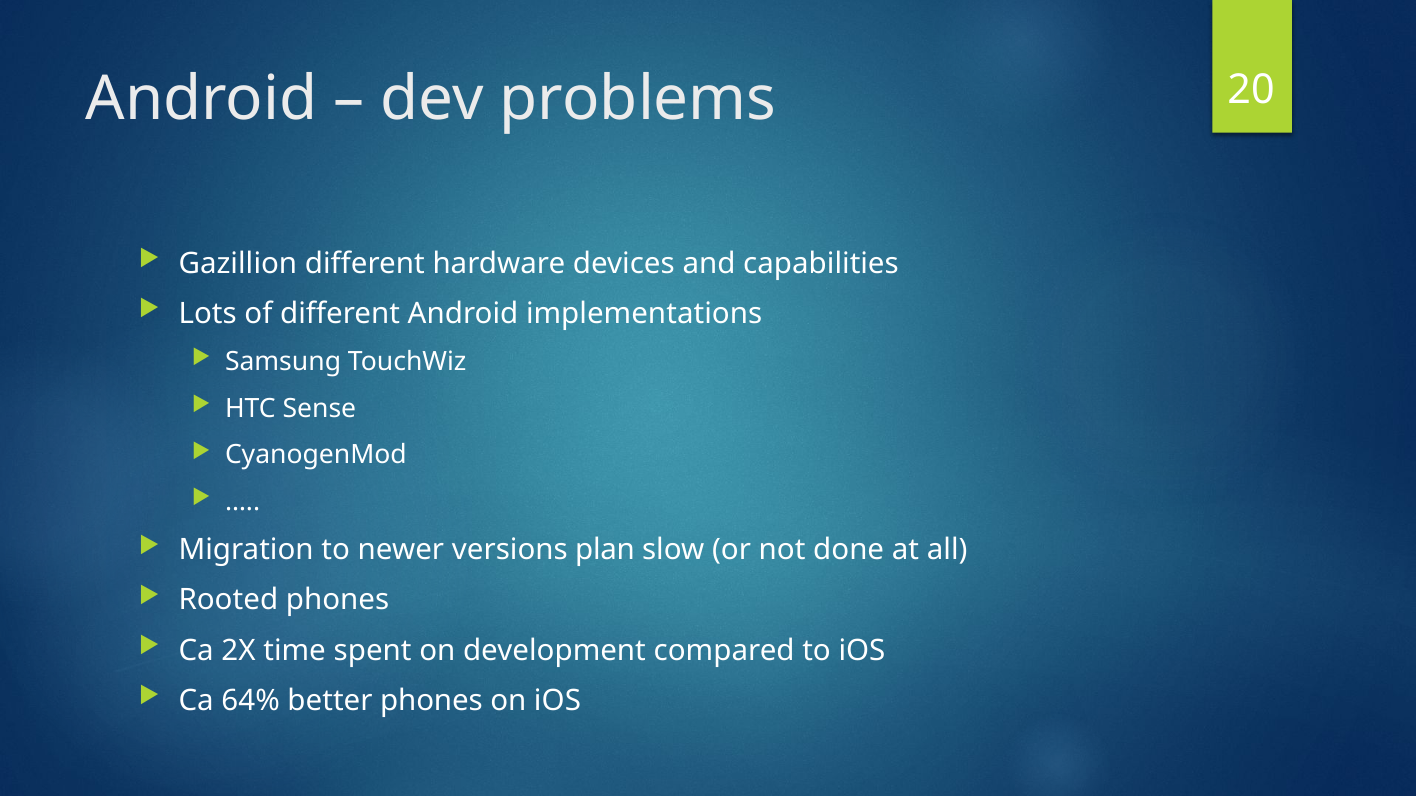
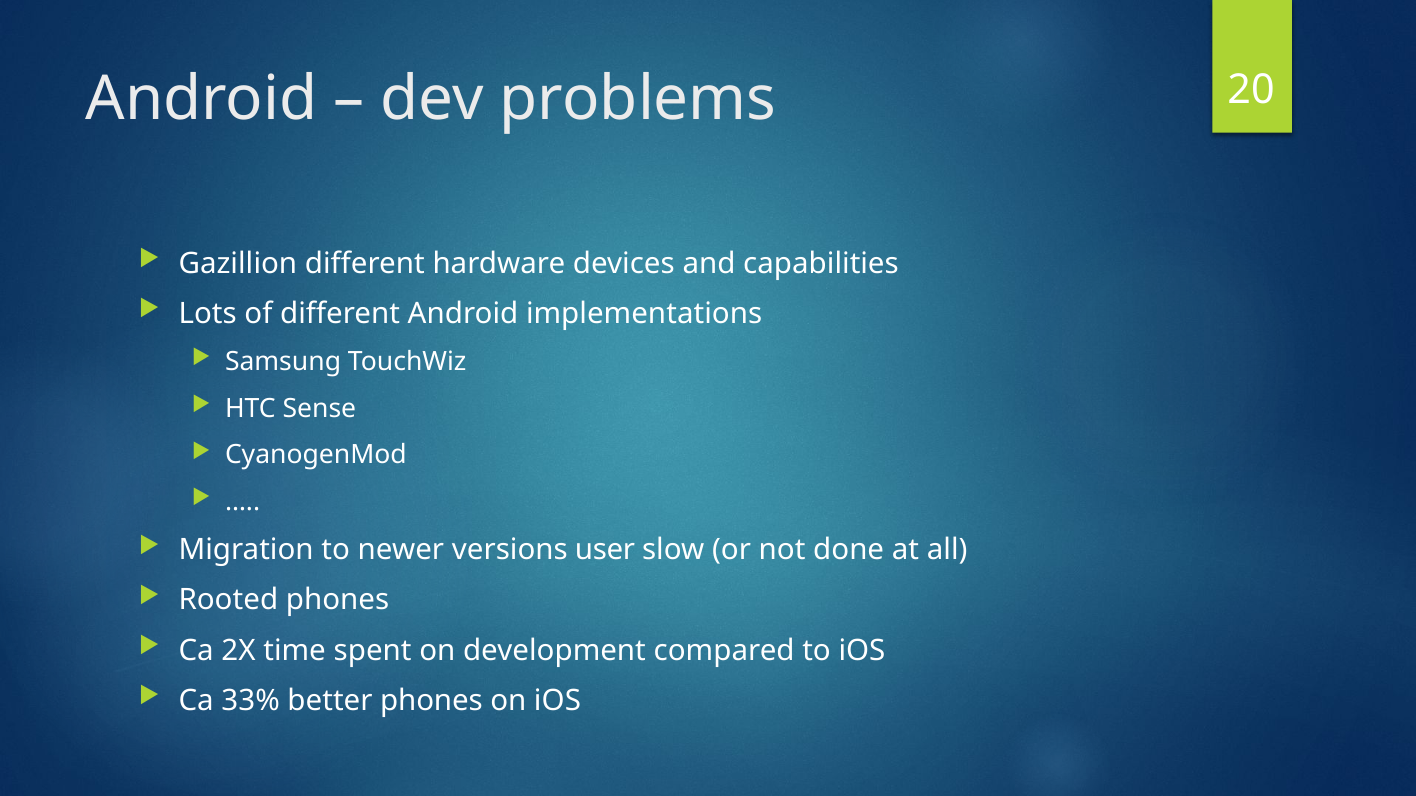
plan: plan -> user (605, 550)
64%: 64% -> 33% (251, 701)
